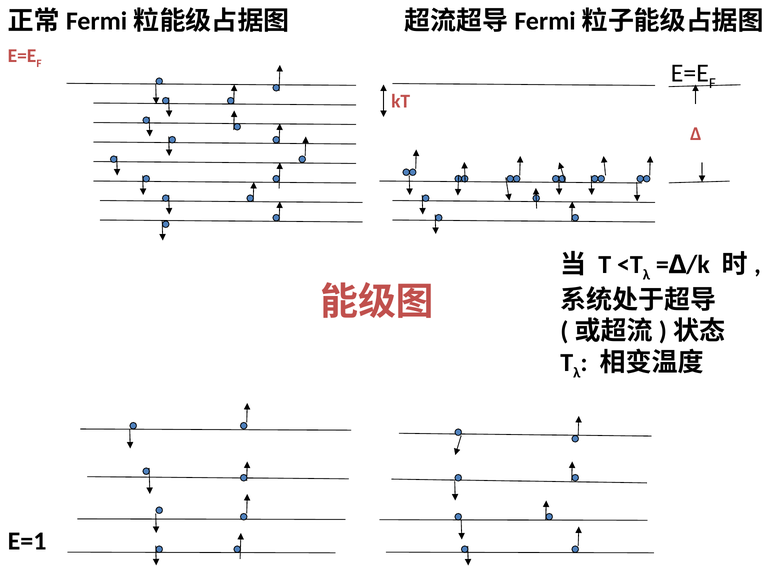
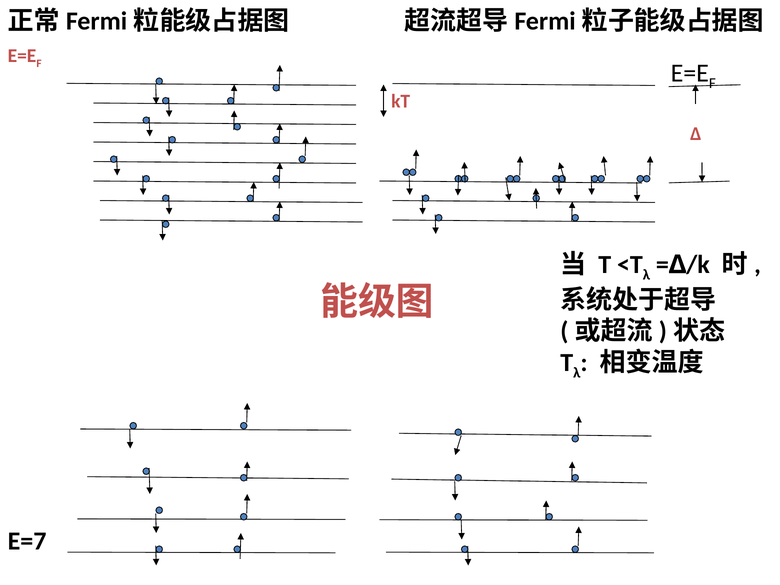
E=1: E=1 -> E=7 (27, 541)
